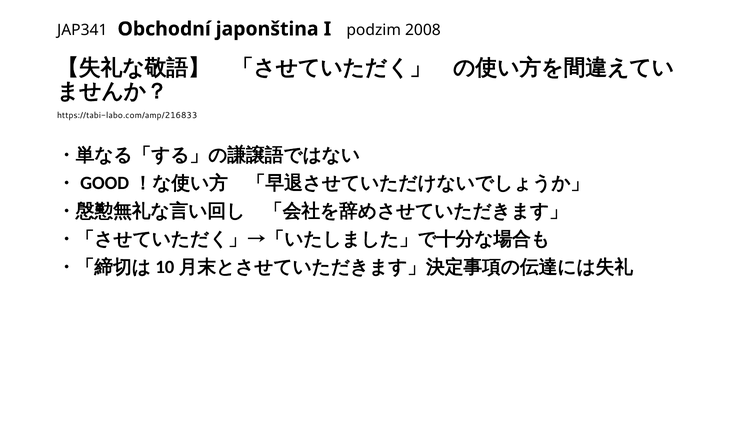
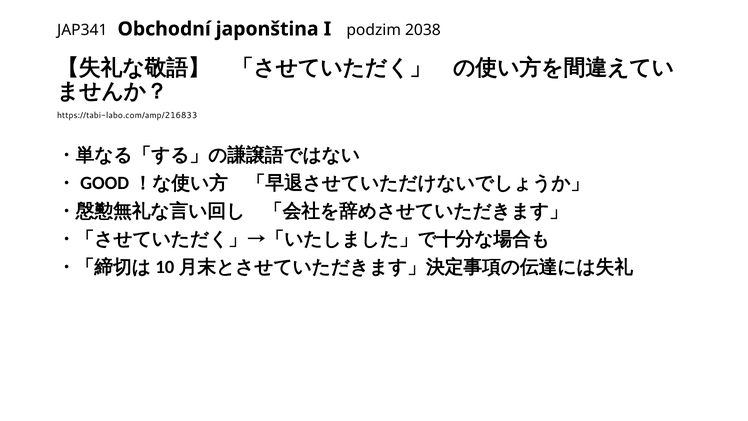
2008: 2008 -> 2038 (423, 30)
